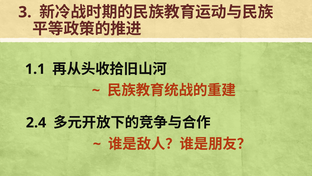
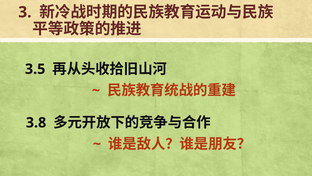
1.1: 1.1 -> 3.5 (35, 69)
2.4: 2.4 -> 3.8 (36, 122)
